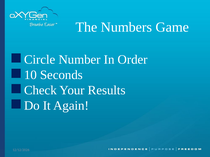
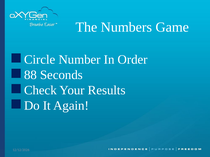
10: 10 -> 88 (30, 75)
